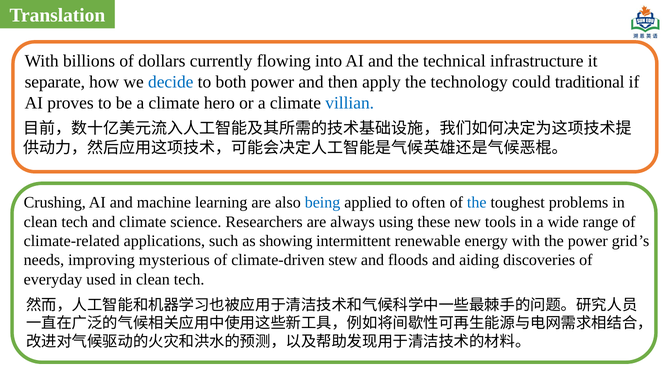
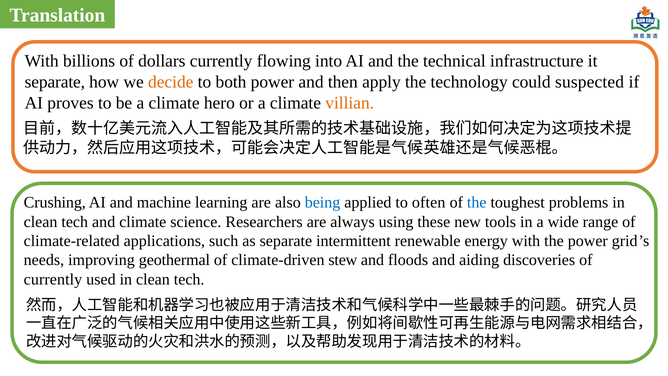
decide colour: blue -> orange (171, 82)
traditional: traditional -> suspected (590, 82)
villian colour: blue -> orange (350, 103)
as showing: showing -> separate (286, 241)
mysterious: mysterious -> geothermal (174, 260)
everyday: everyday -> currently (53, 279)
